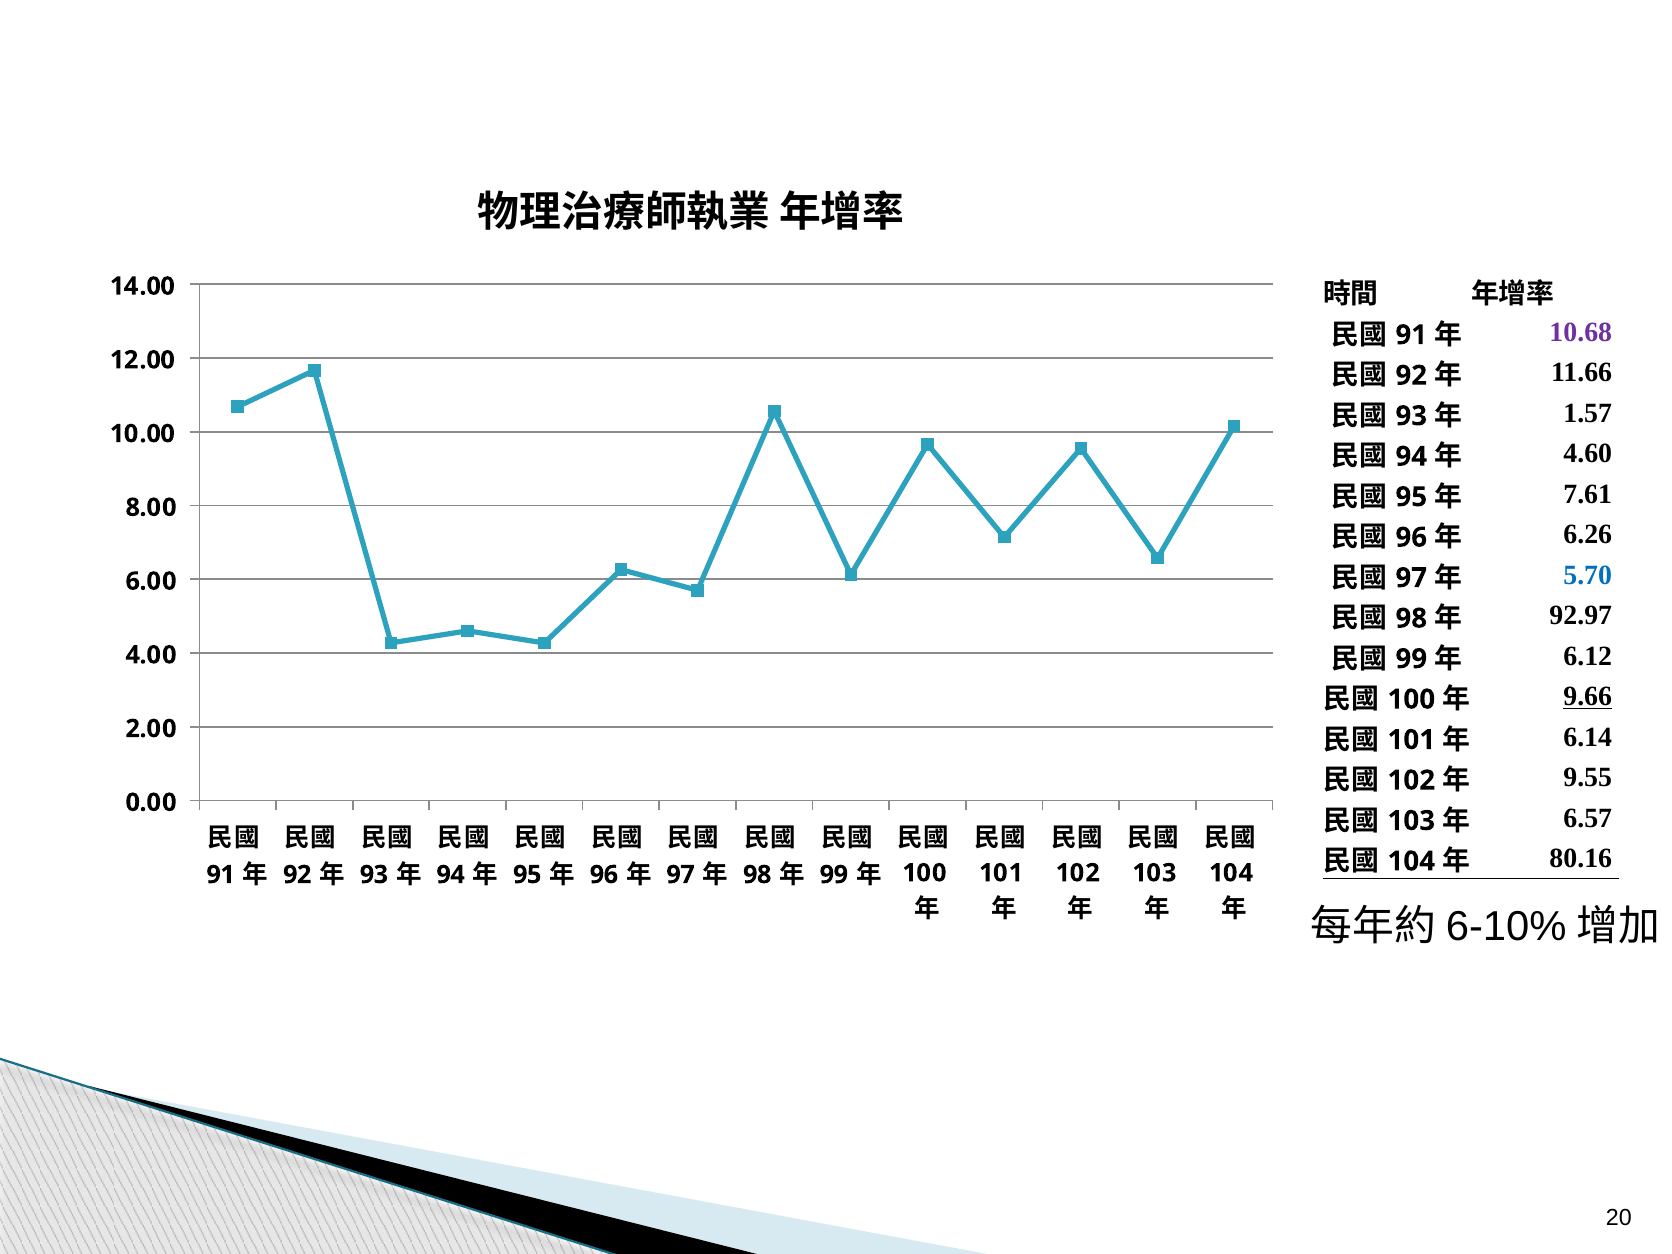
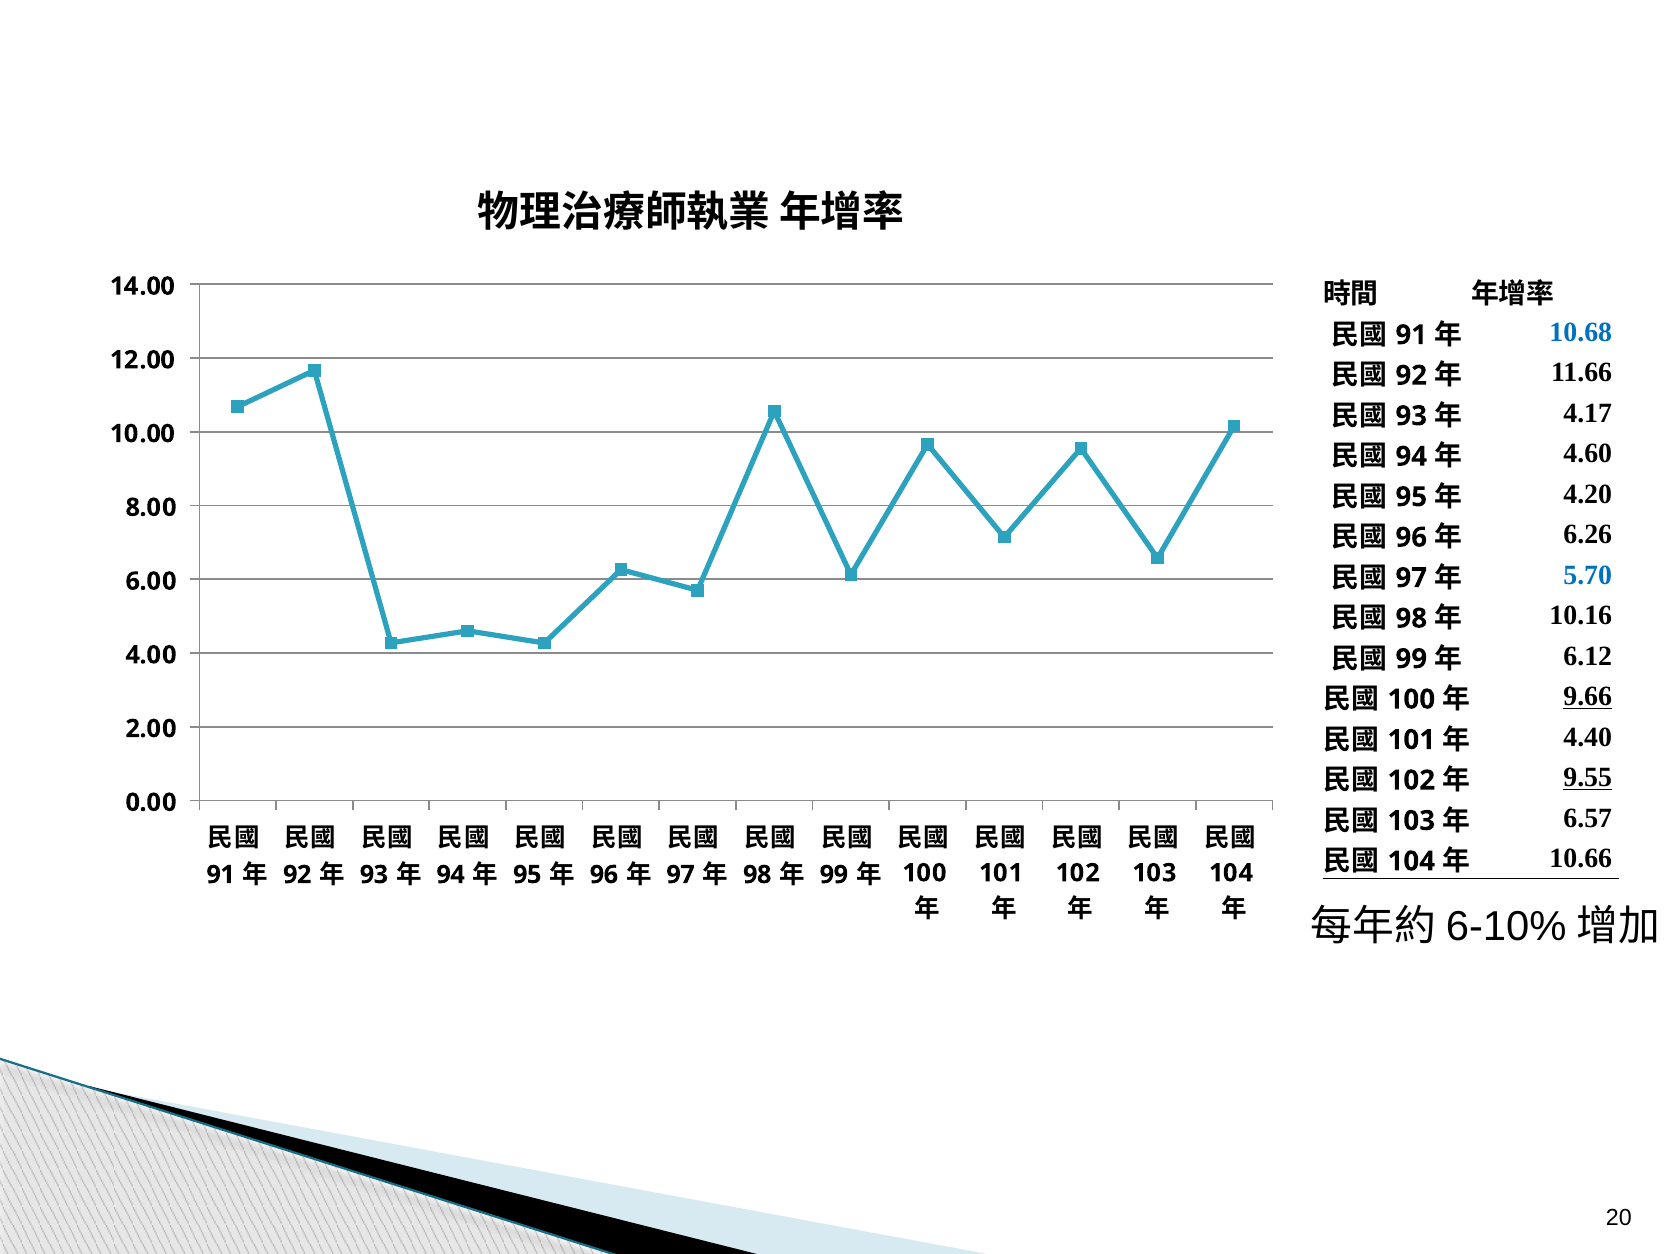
10.68 colour: purple -> blue (1581, 332)
1.57: 1.57 -> 4.17 (1588, 413)
7.61: 7.61 -> 4.20 (1588, 494)
92.97: 92.97 -> 10.16 (1581, 616)
6.14: 6.14 -> 4.40 (1588, 737)
9.55 underline: none -> present (1588, 778)
80.16: 80.16 -> 10.66 (1581, 859)
